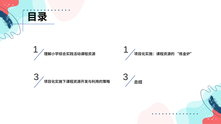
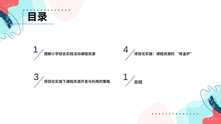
1 1: 1 -> 4 (126, 50)
3 3: 3 -> 1 (126, 77)
